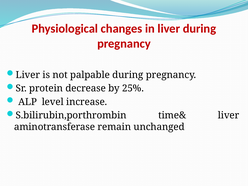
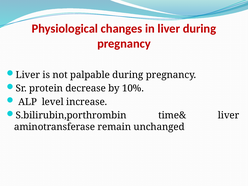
25%: 25% -> 10% (133, 88)
